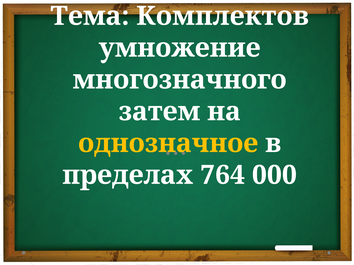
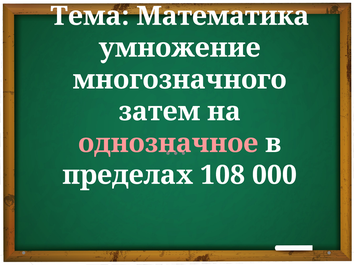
Комплектов: Комплектов -> Математика (223, 16)
однозначное colour: yellow -> pink (168, 144)
764: 764 -> 108 (223, 175)
